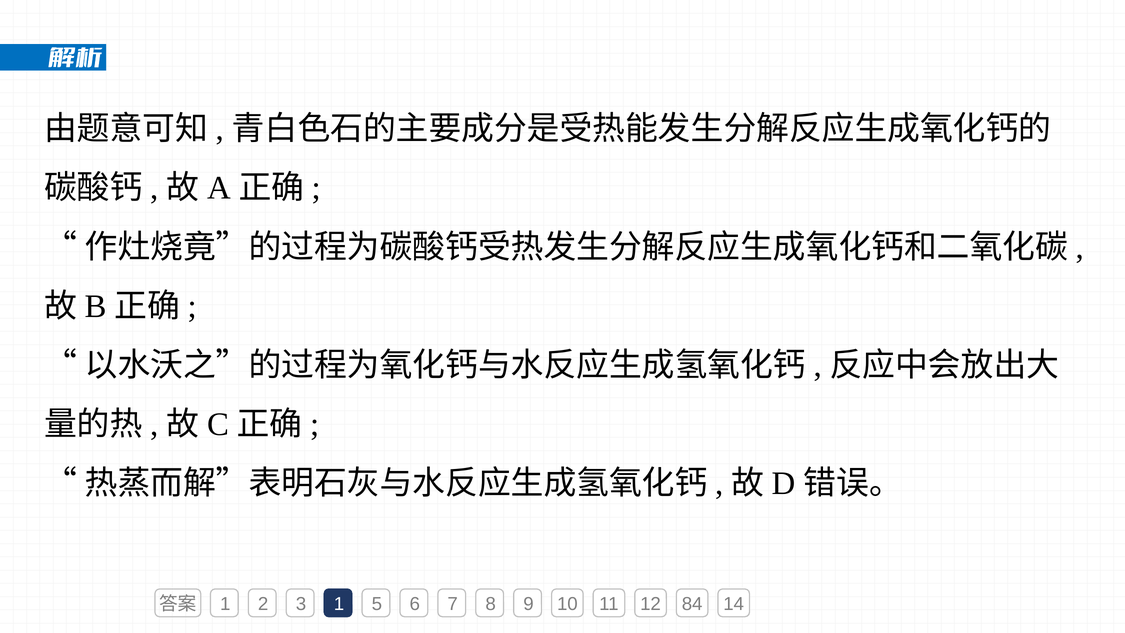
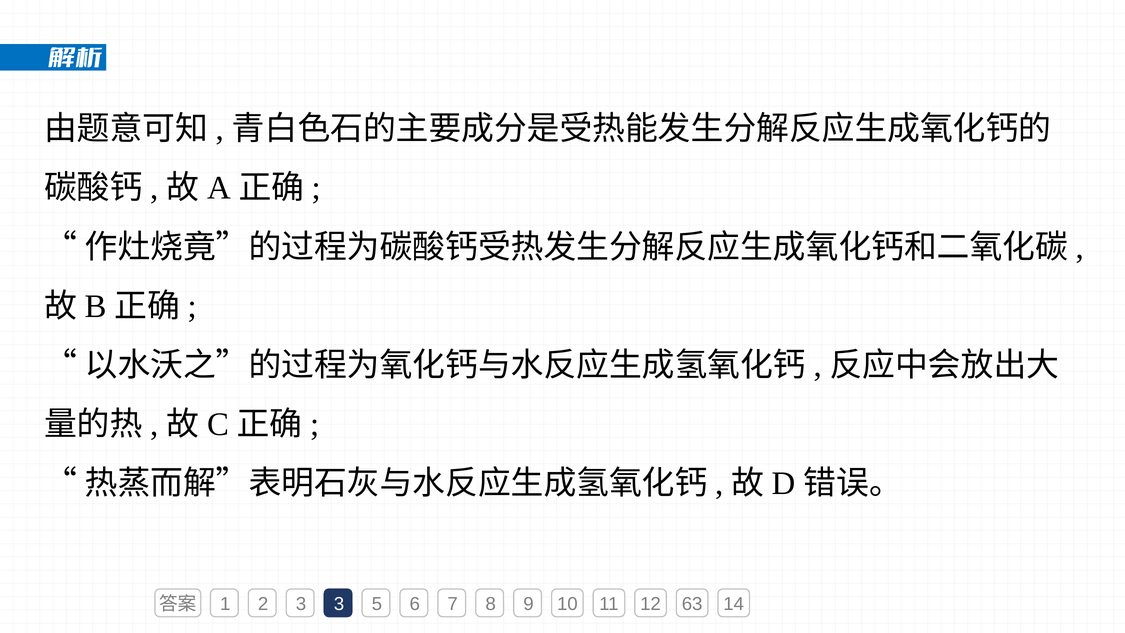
3 1: 1 -> 3 (339, 604)
84: 84 -> 63 (692, 604)
